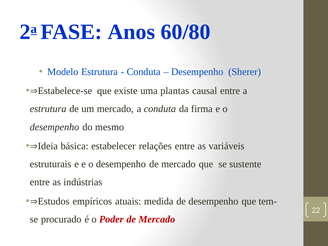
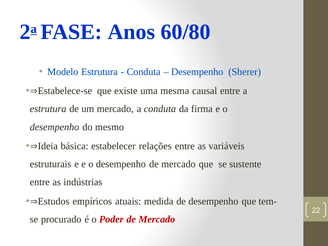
plantas: plantas -> mesma (175, 91)
